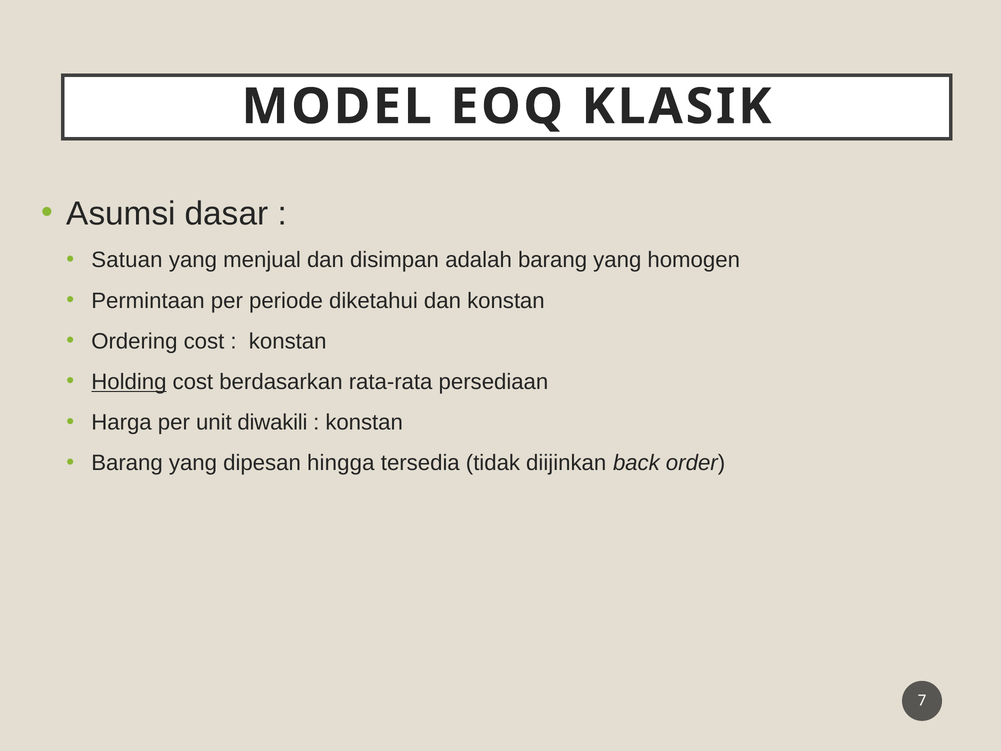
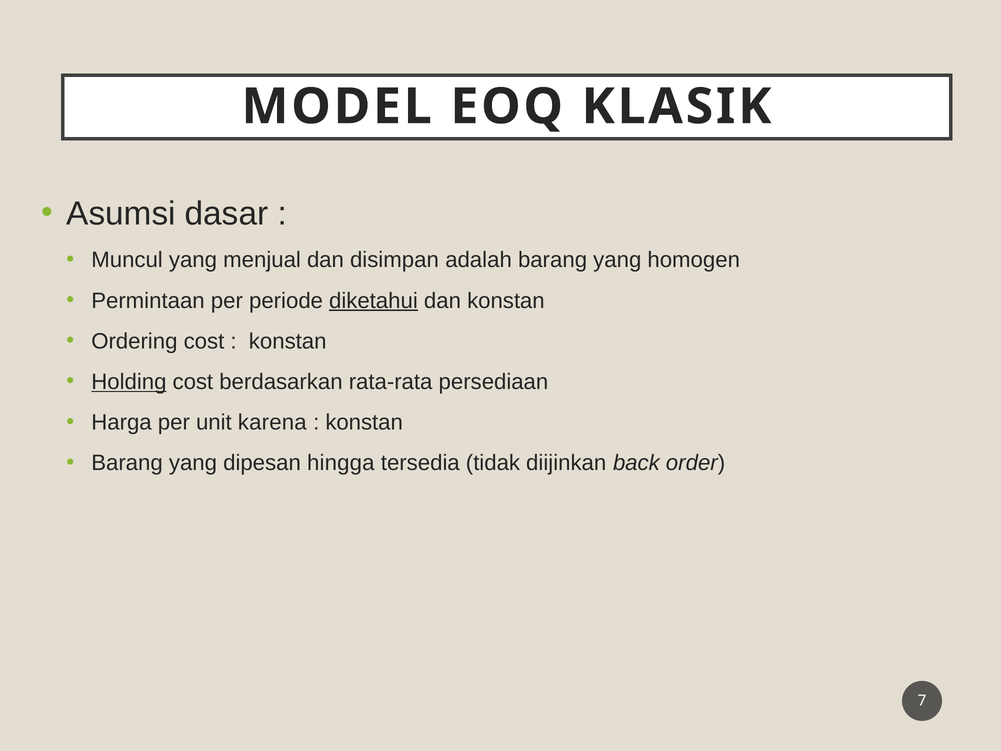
Satuan: Satuan -> Muncul (127, 260)
diketahui underline: none -> present (373, 301)
diwakili: diwakili -> karena (272, 422)
